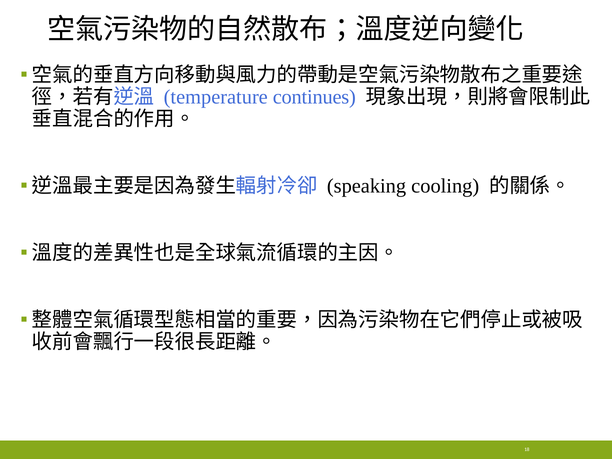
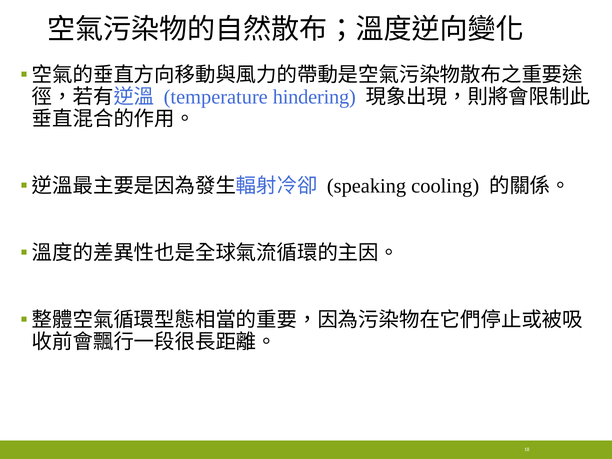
continues: continues -> hindering (314, 97)
